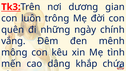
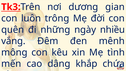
chính: chính -> nhiều (112, 30)
